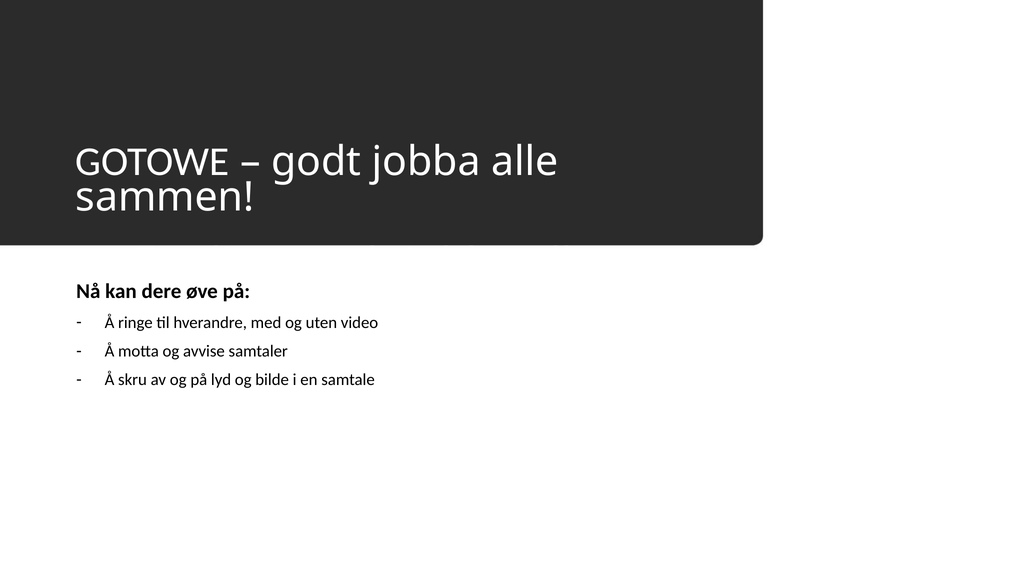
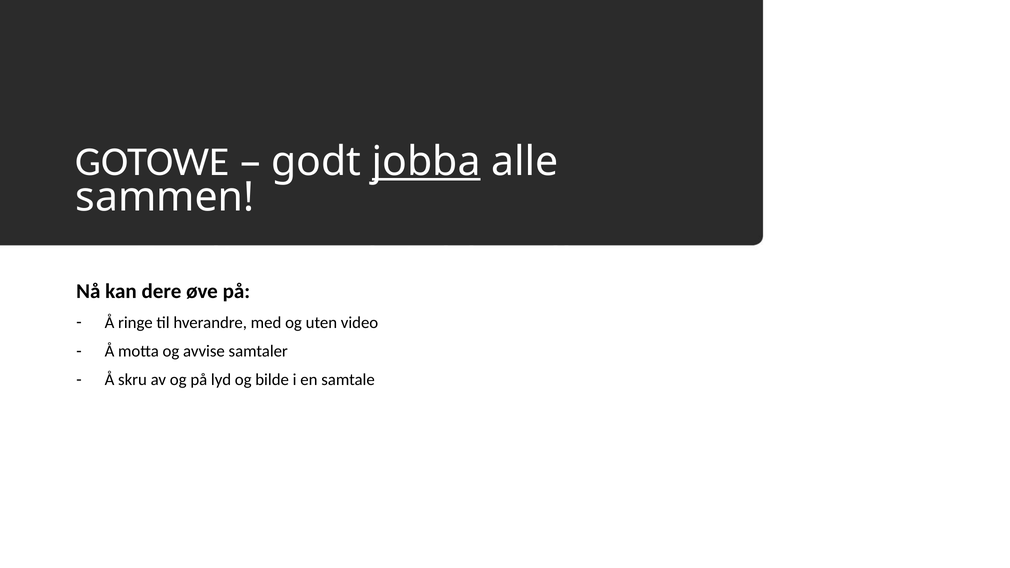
jobba underline: none -> present (426, 162)
